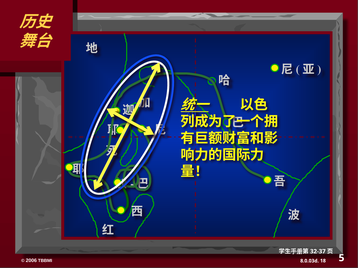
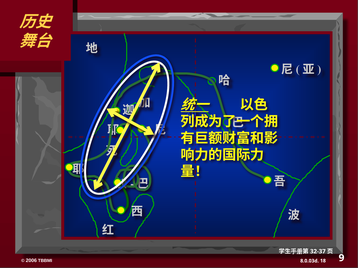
5: 5 -> 9 (341, 258)
